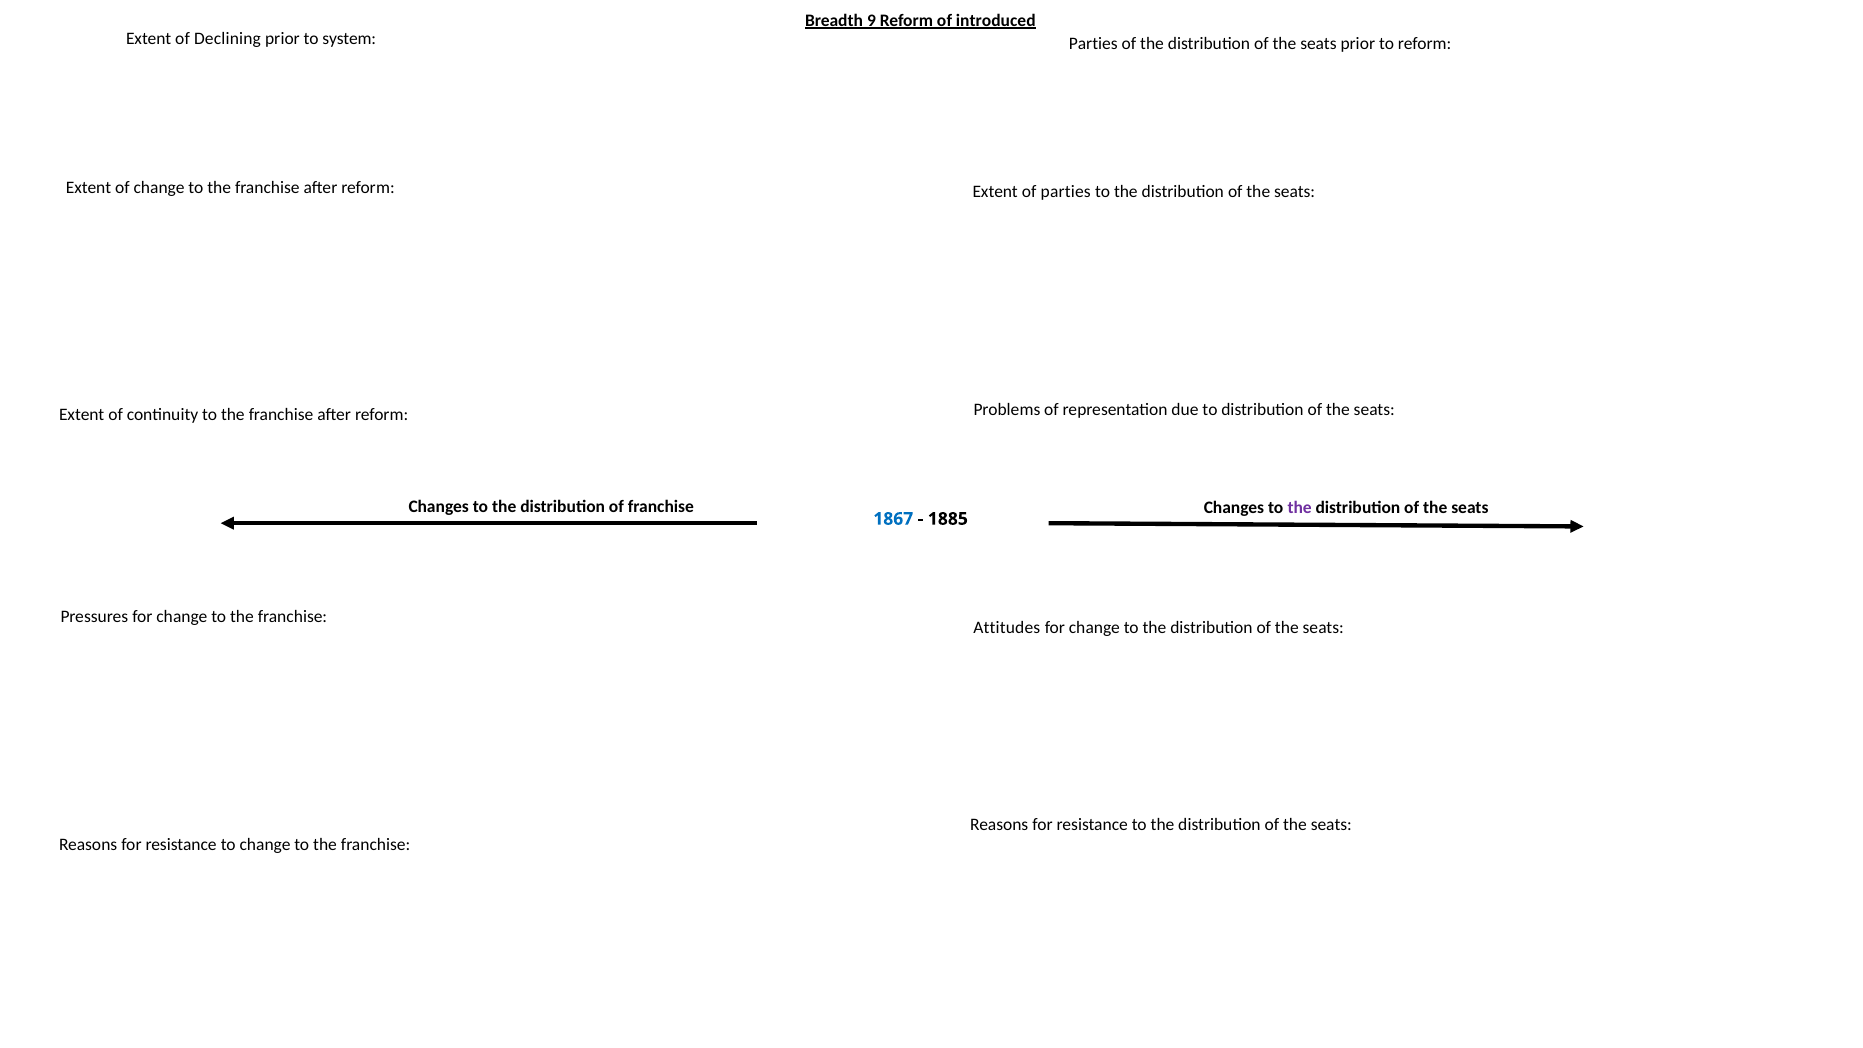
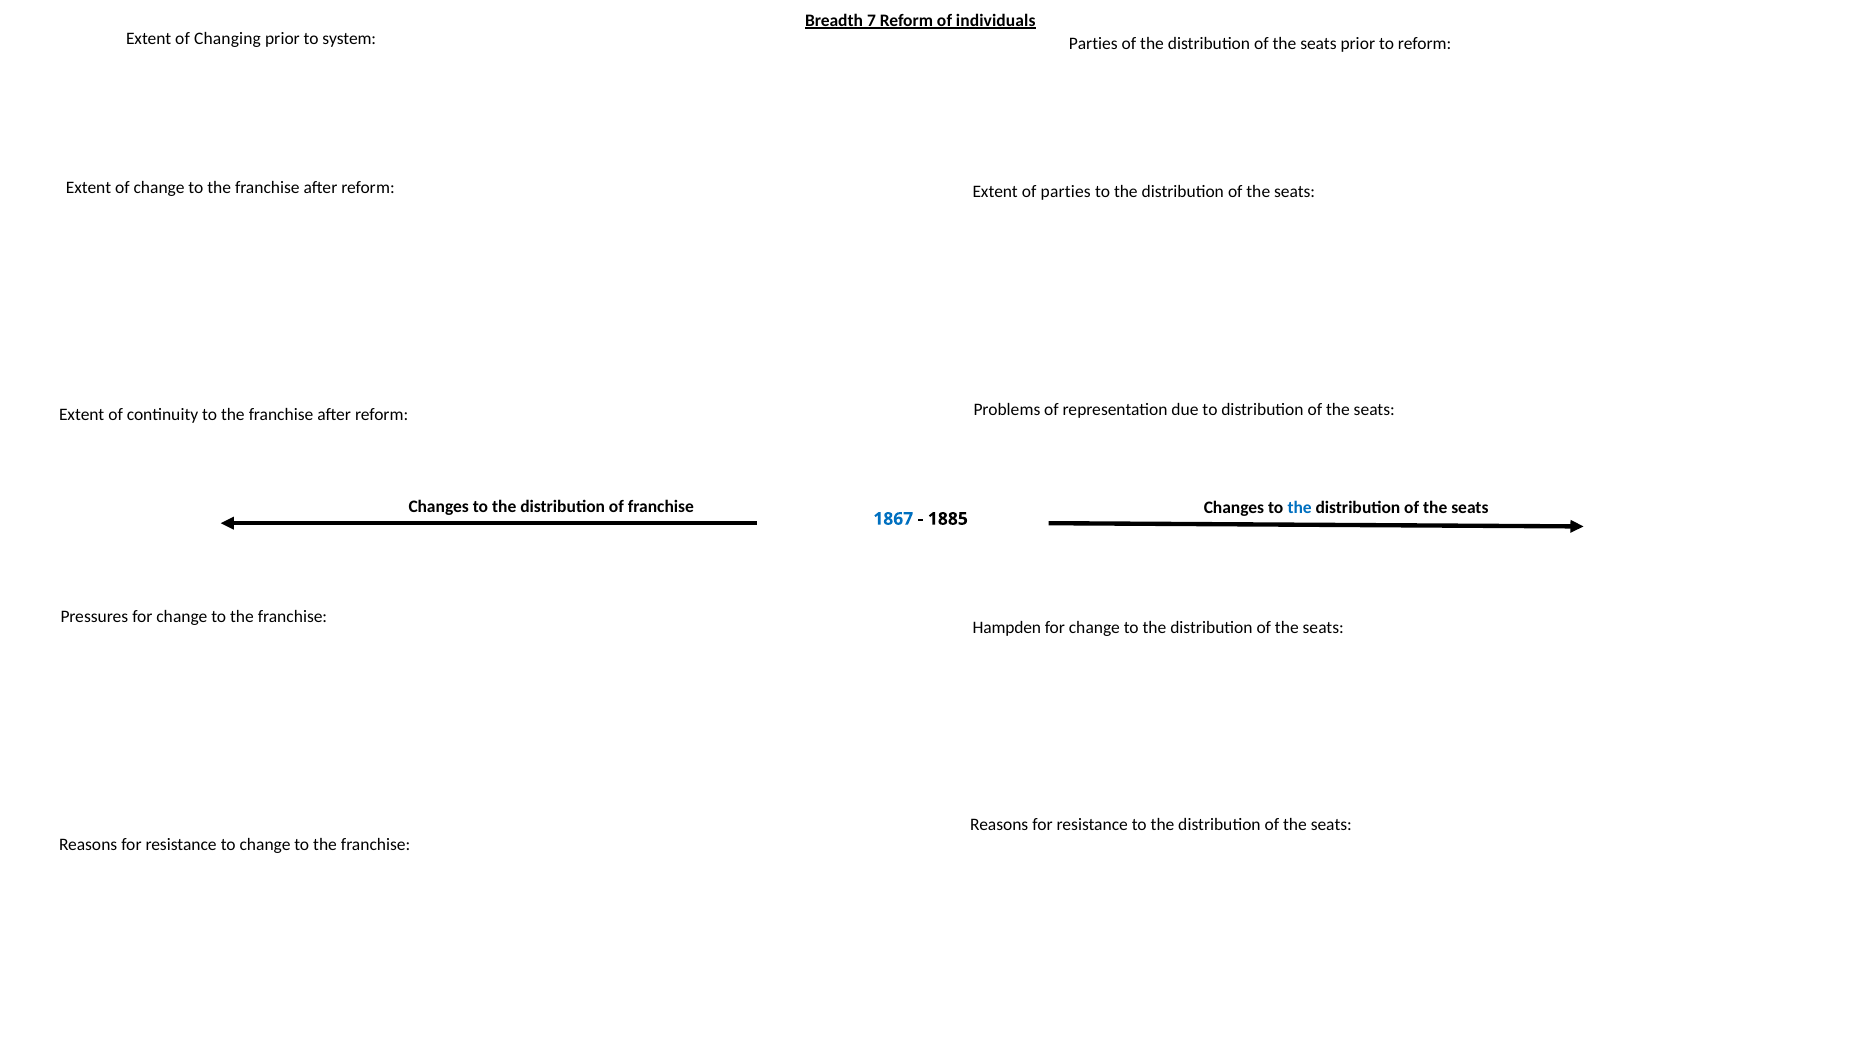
9: 9 -> 7 (872, 21)
introduced: introduced -> individuals (996, 21)
Declining: Declining -> Changing (227, 38)
the colour: purple -> blue (1300, 508)
Attitudes: Attitudes -> Hampden (1007, 628)
